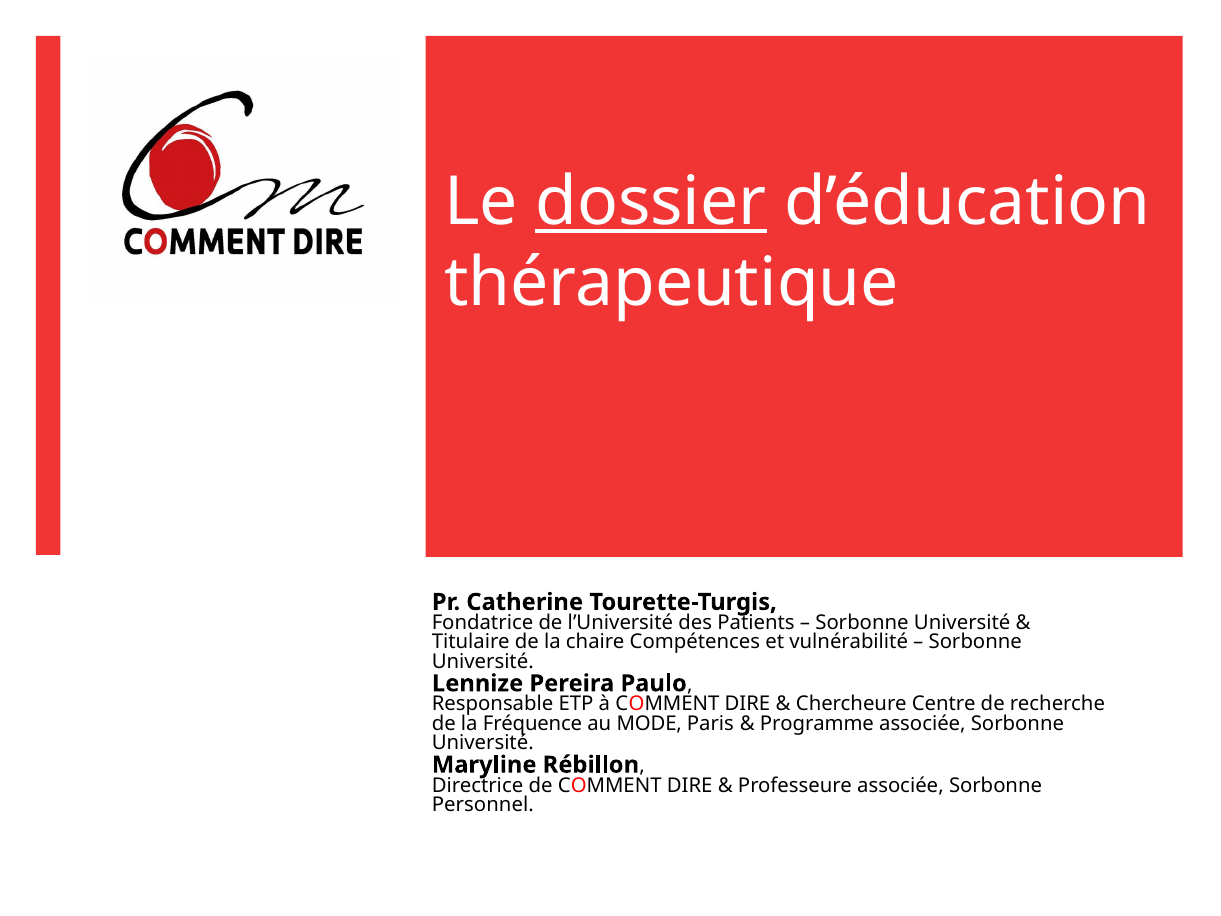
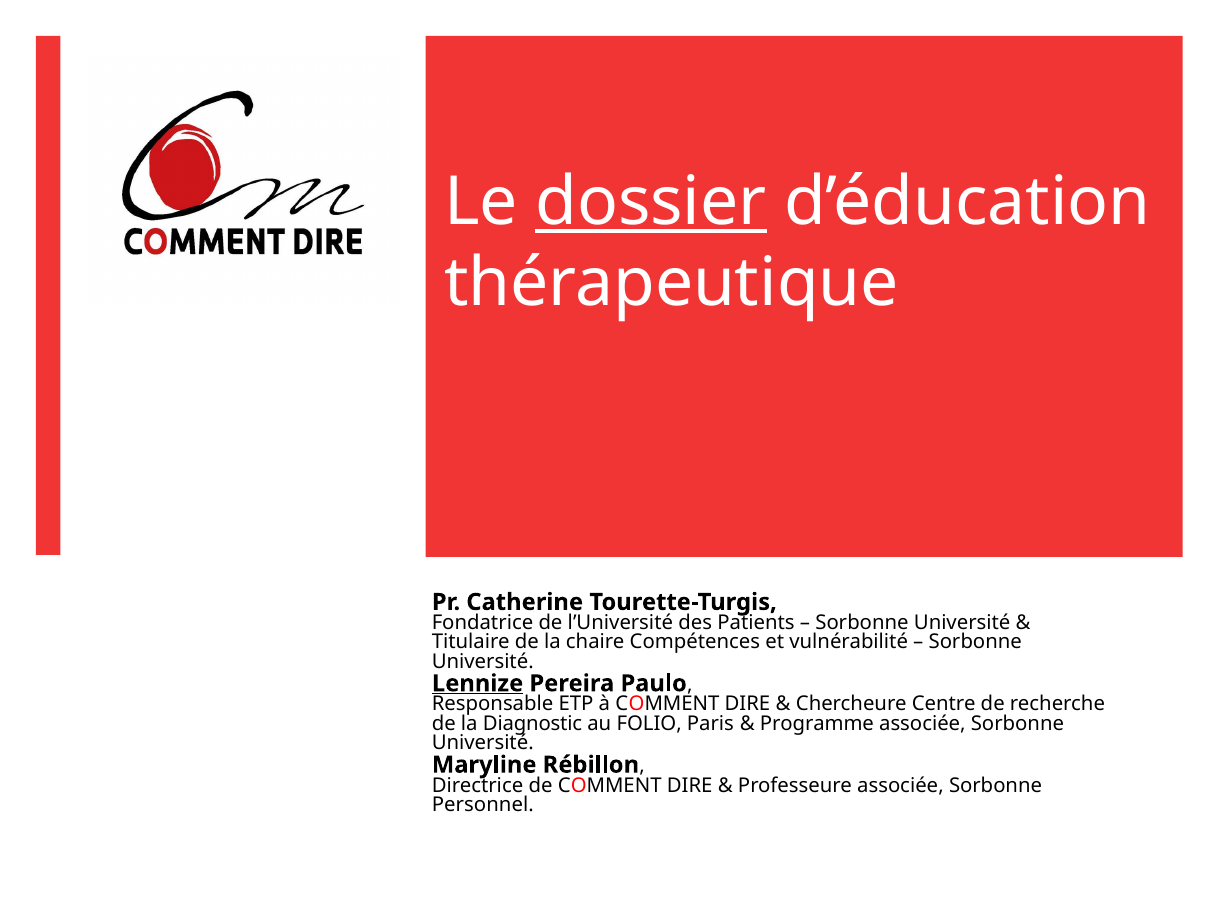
Lennize underline: none -> present (478, 683)
Fréquence: Fréquence -> Diagnostic (533, 723)
MODE: MODE -> FOLIO (649, 723)
